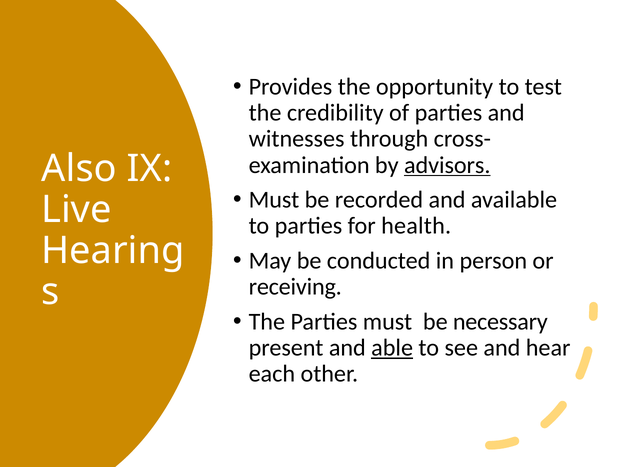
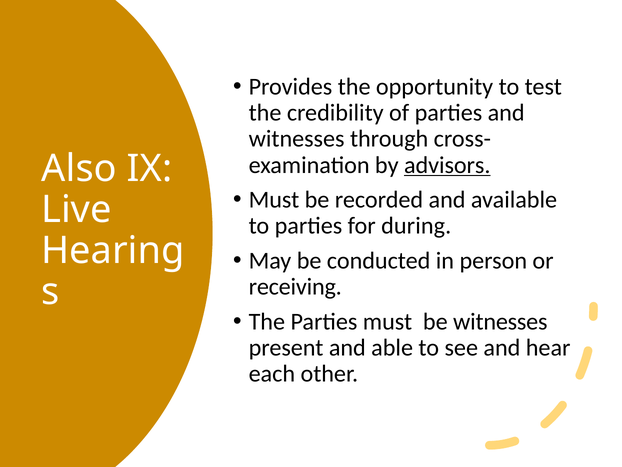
health: health -> during (416, 226)
be necessary: necessary -> witnesses (500, 321)
able underline: present -> none (392, 347)
